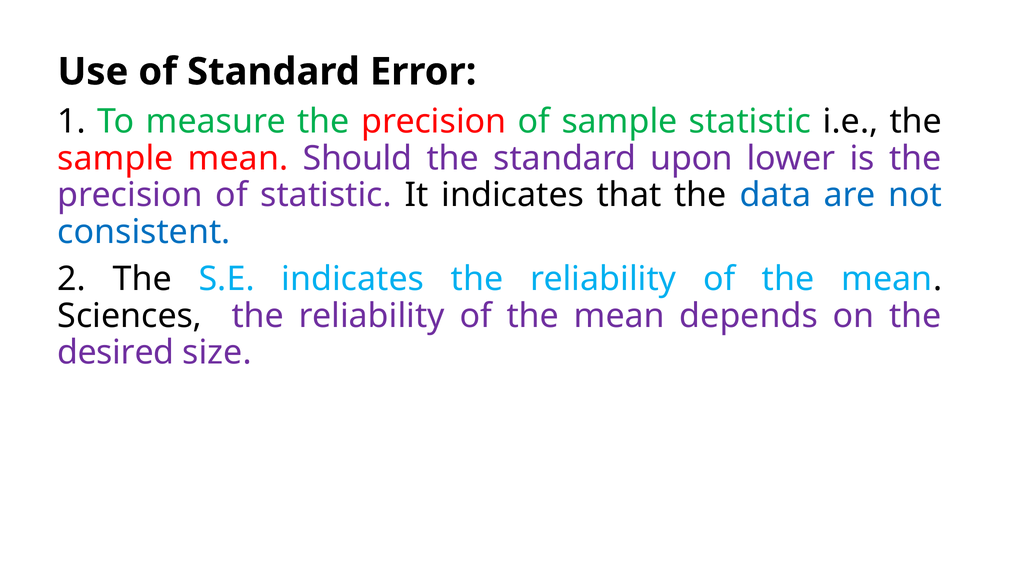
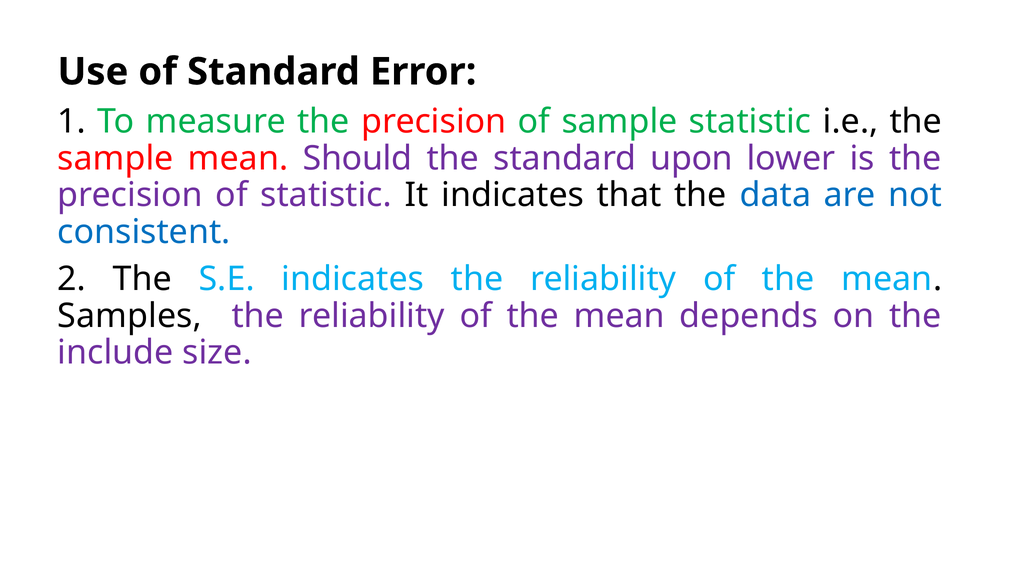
Sciences: Sciences -> Samples (130, 316)
desired: desired -> include (116, 353)
